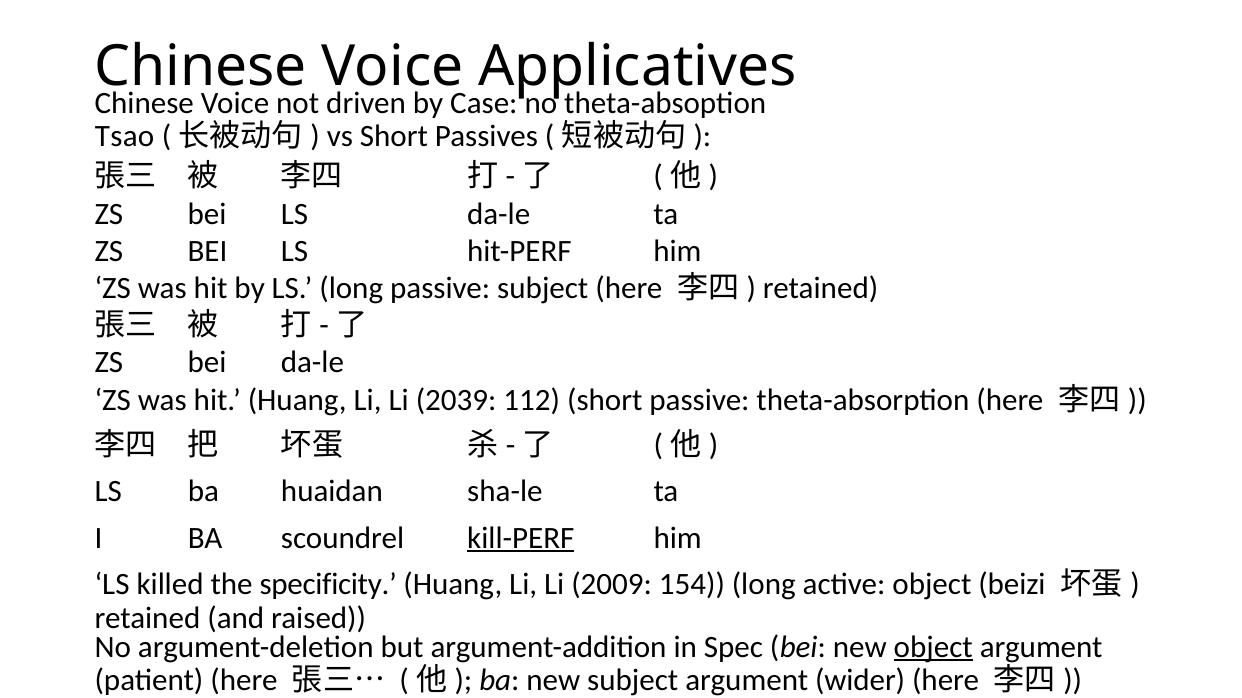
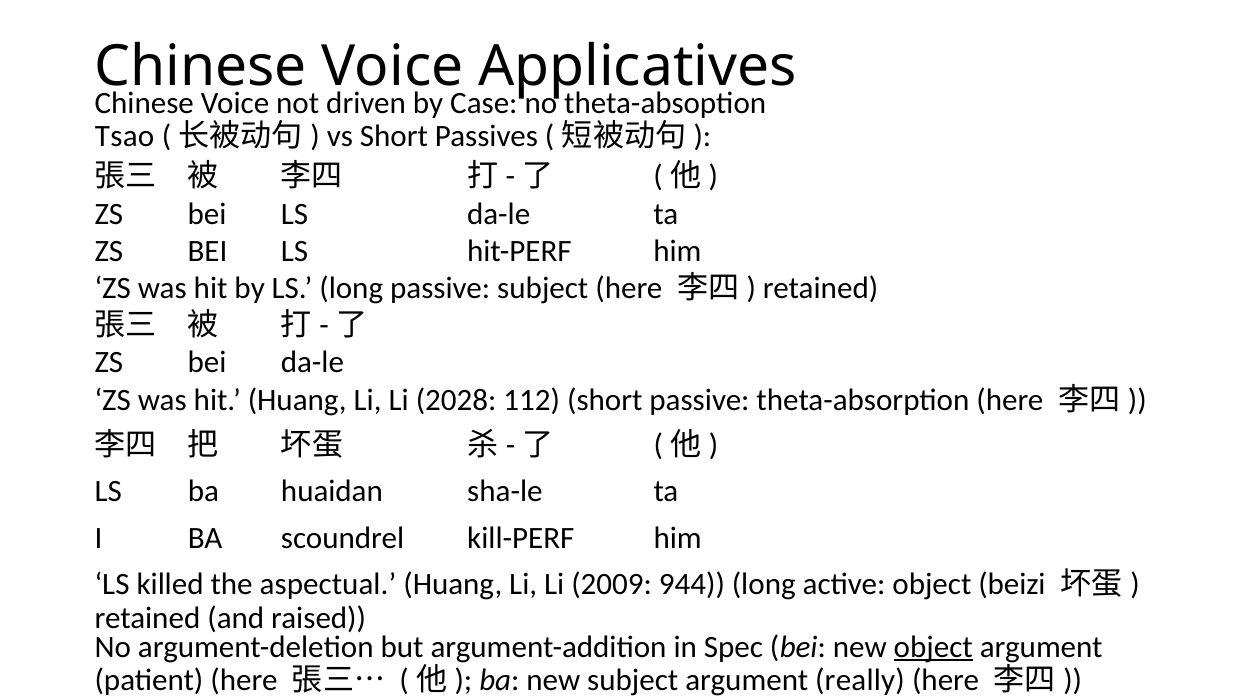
2039: 2039 -> 2028 (456, 400)
kill-PERF underline: present -> none (521, 538)
specificity: specificity -> aspectual (328, 585)
154: 154 -> 944 (692, 585)
wider: wider -> really (860, 681)
